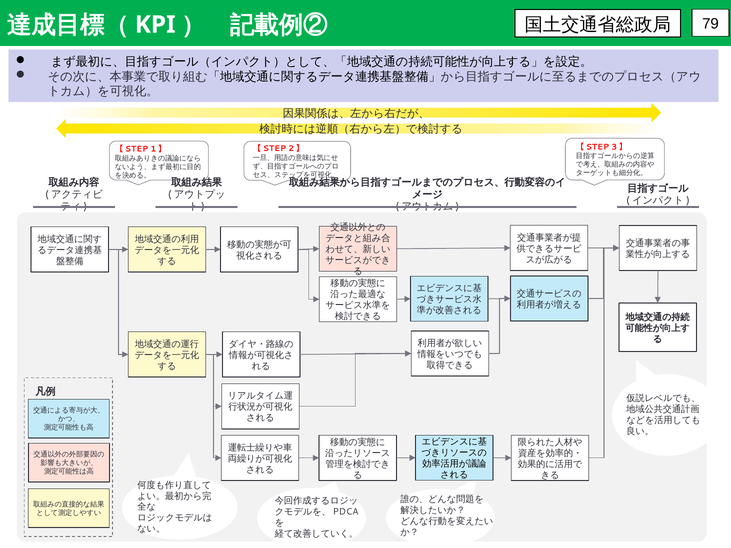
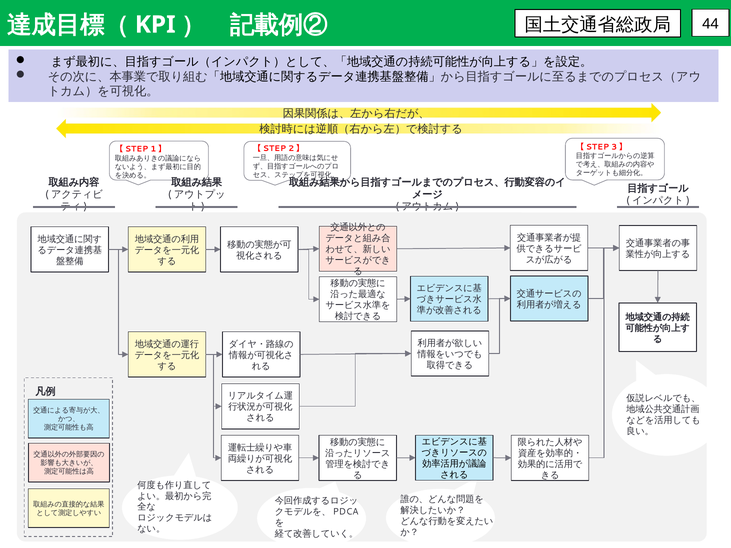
79: 79 -> 44 (711, 24)
